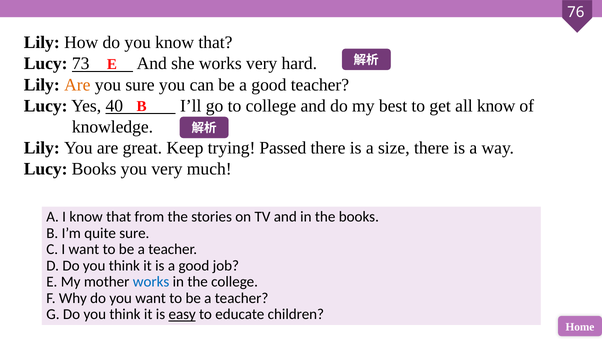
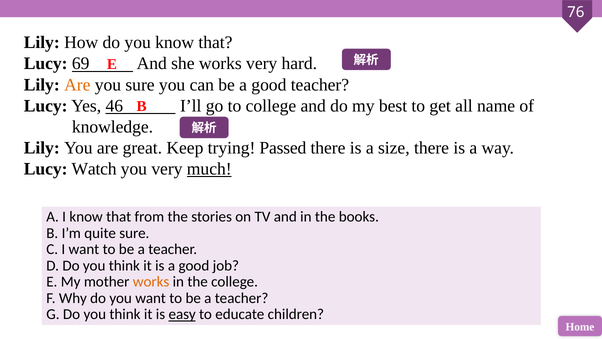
73: 73 -> 69 (81, 64)
40: 40 -> 46 (114, 106)
all know: know -> name (496, 106)
Lucy Books: Books -> Watch (94, 169)
much underline: none -> present (209, 169)
works colour: blue -> orange (151, 282)
